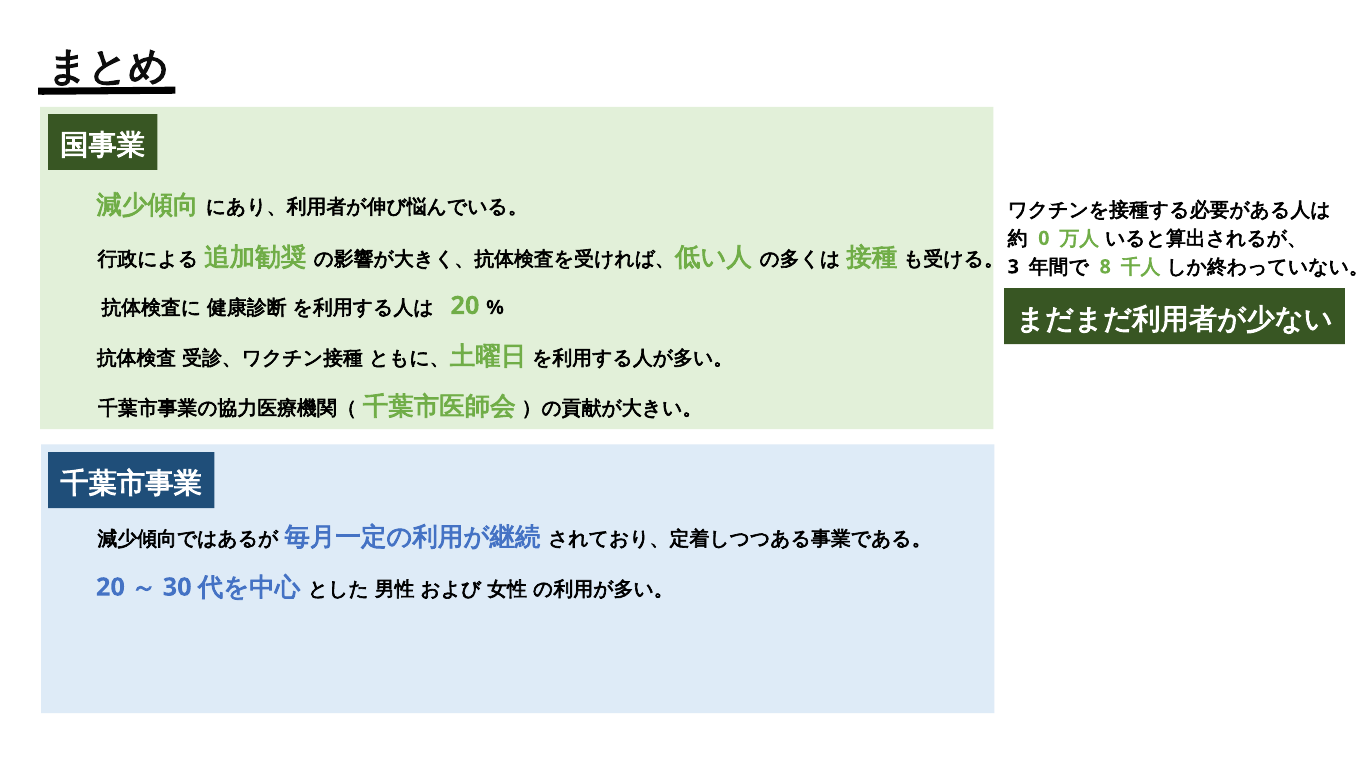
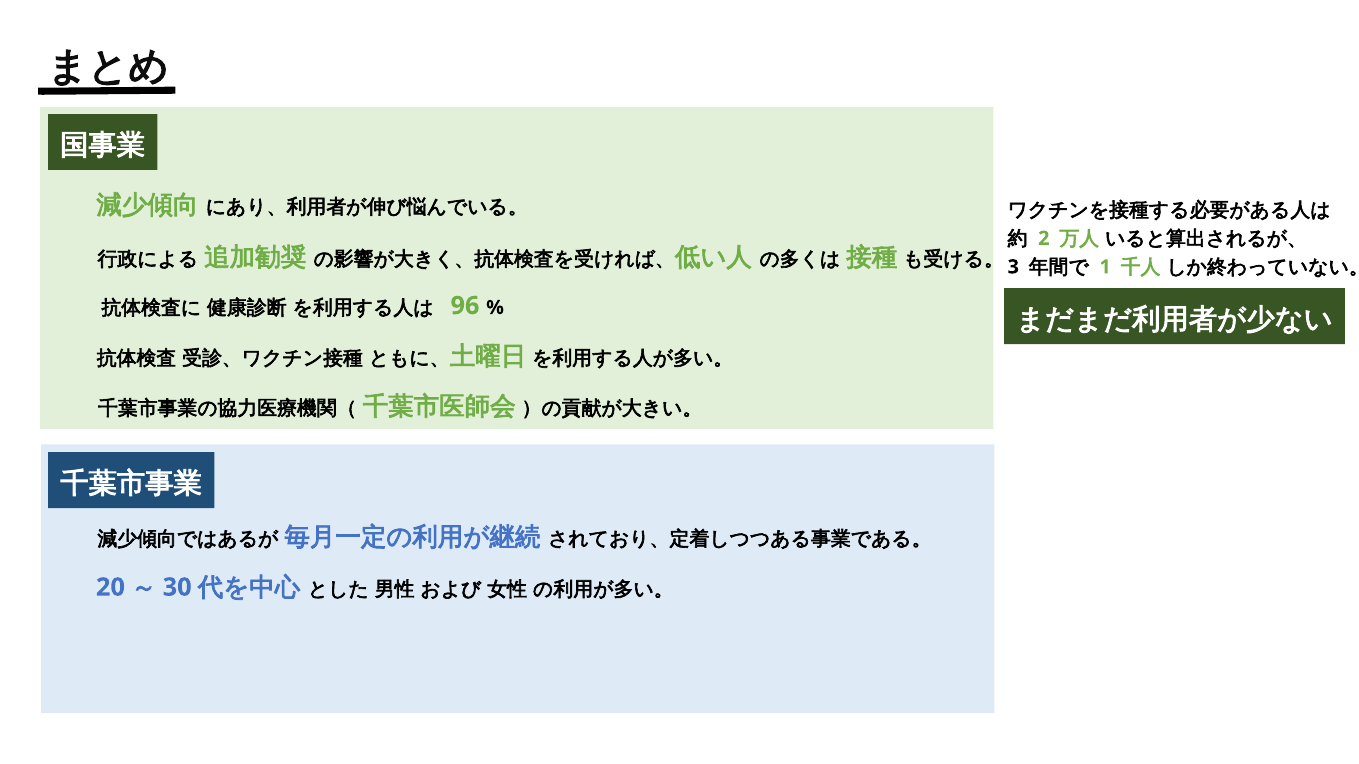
0: 0 -> 2 (1044, 239)
8: 8 -> 1 (1105, 267)
20: 20 -> 96 (465, 306)
